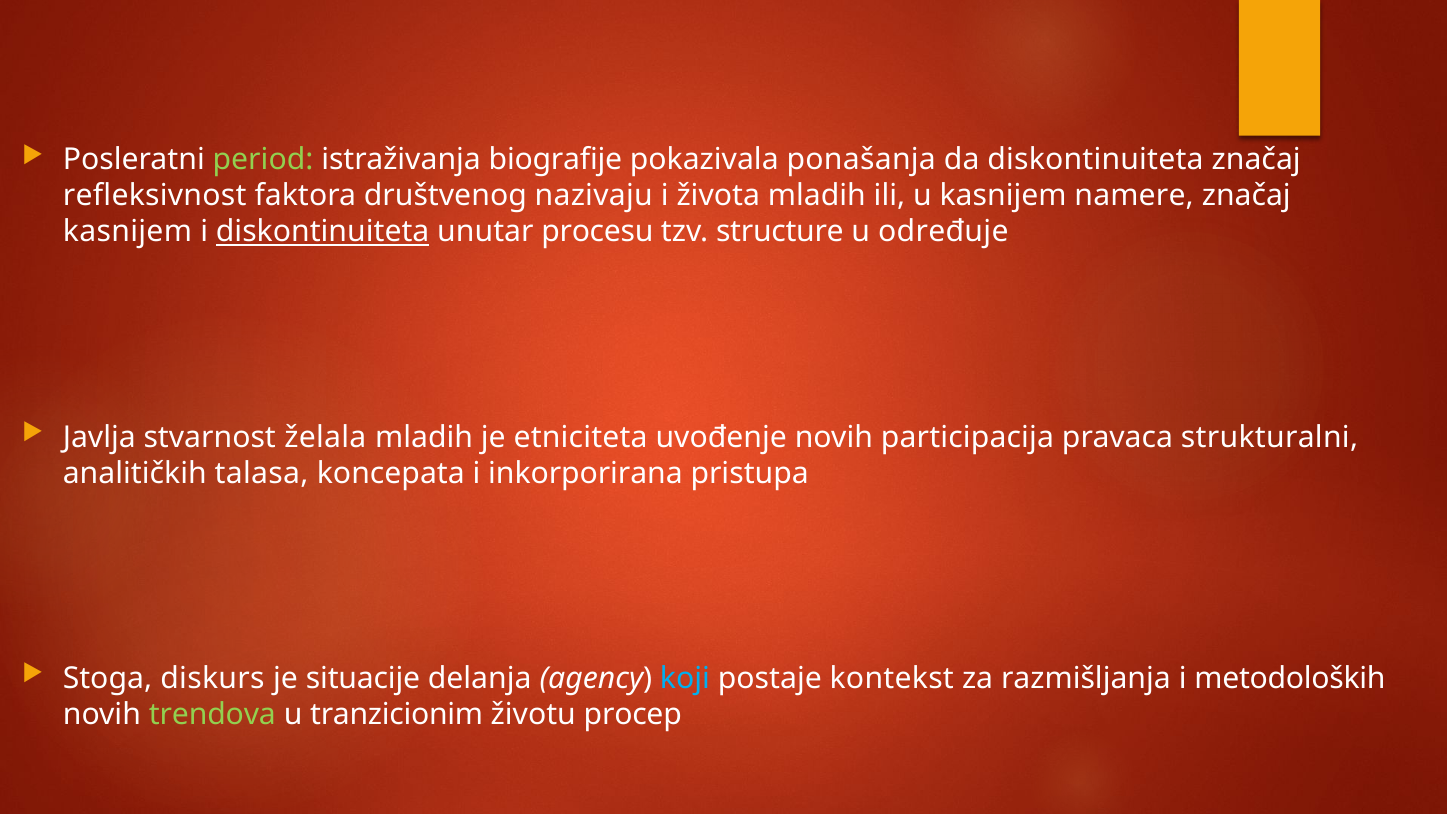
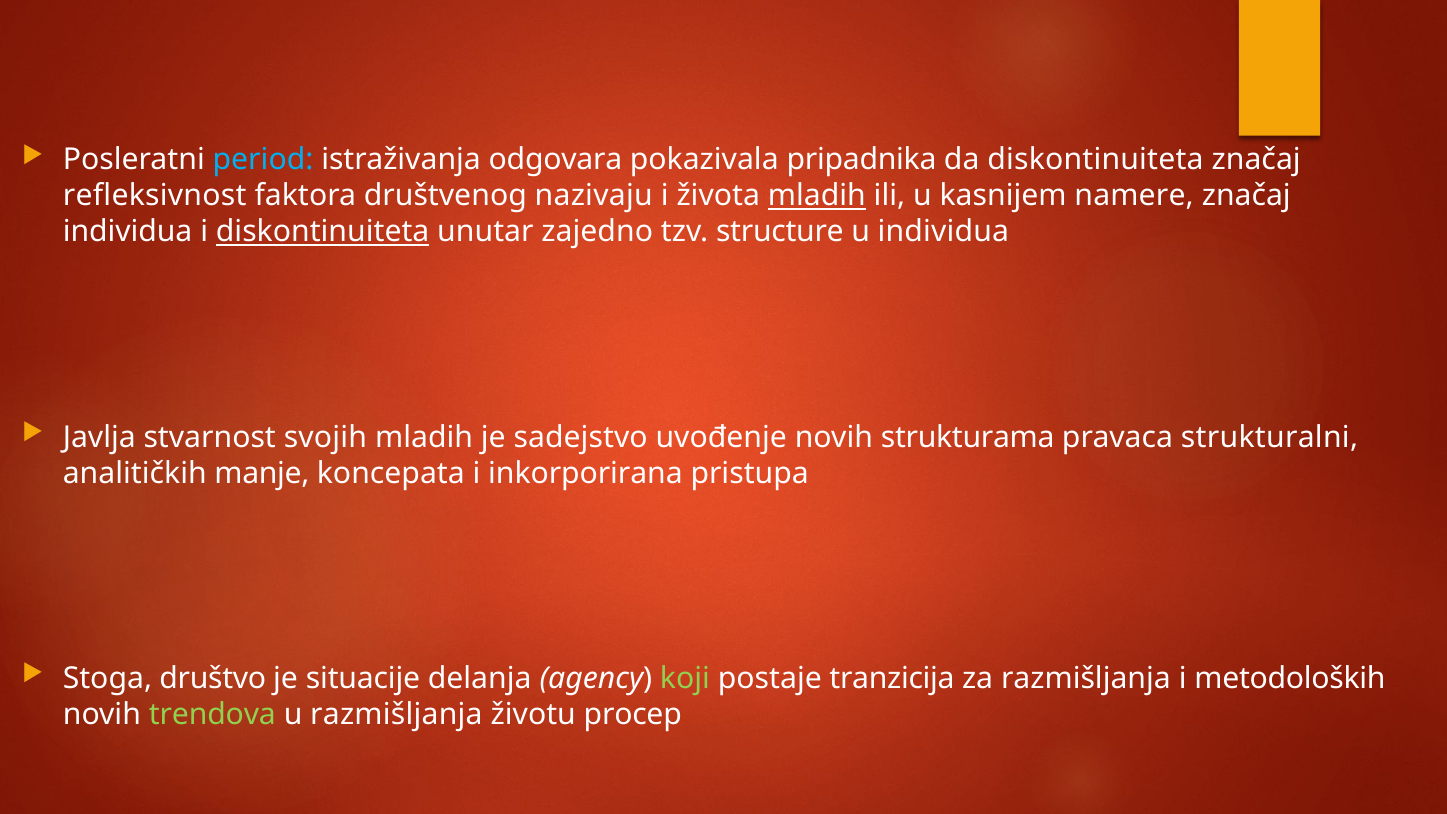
period colour: light green -> light blue (263, 160)
biografije: biografije -> odgovara (555, 160)
ponašanja: ponašanja -> pripadnika (862, 160)
mladih underline: none -> present (817, 196)
kasnijem: kasnijem -> individua (128, 232)
procesu: procesu -> zajedno (597, 232)
u određuje: određuje -> individua (943, 232)
želala: želala -> svojih (325, 437)
etniciteta: etniciteta -> sadejstvo (581, 437)
participacija: participacija -> strukturama (968, 437)
talasa: talasa -> manje (262, 473)
diskurs: diskurs -> društvo (213, 678)
koji colour: light blue -> light green (685, 678)
kontekst: kontekst -> tranzicija (892, 678)
u tranzicionim: tranzicionim -> razmišljanja (396, 715)
